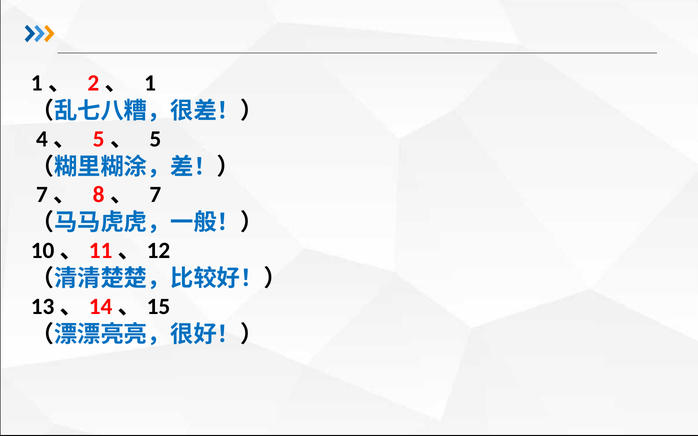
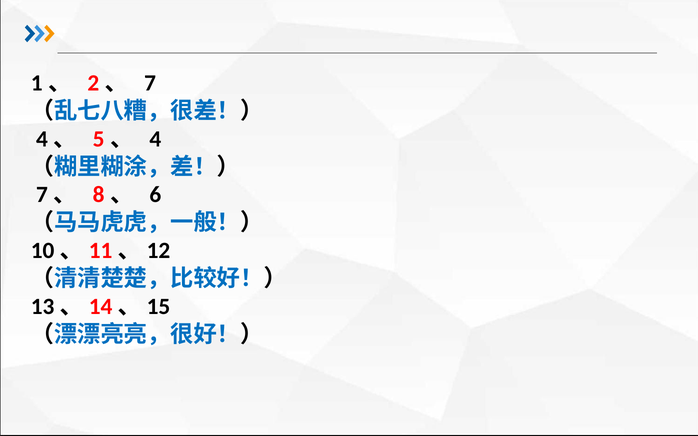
1: 1 -> 7 (150, 83)
5: 5 -> 4 (155, 139)
7: 7 -> 6 (155, 195)
